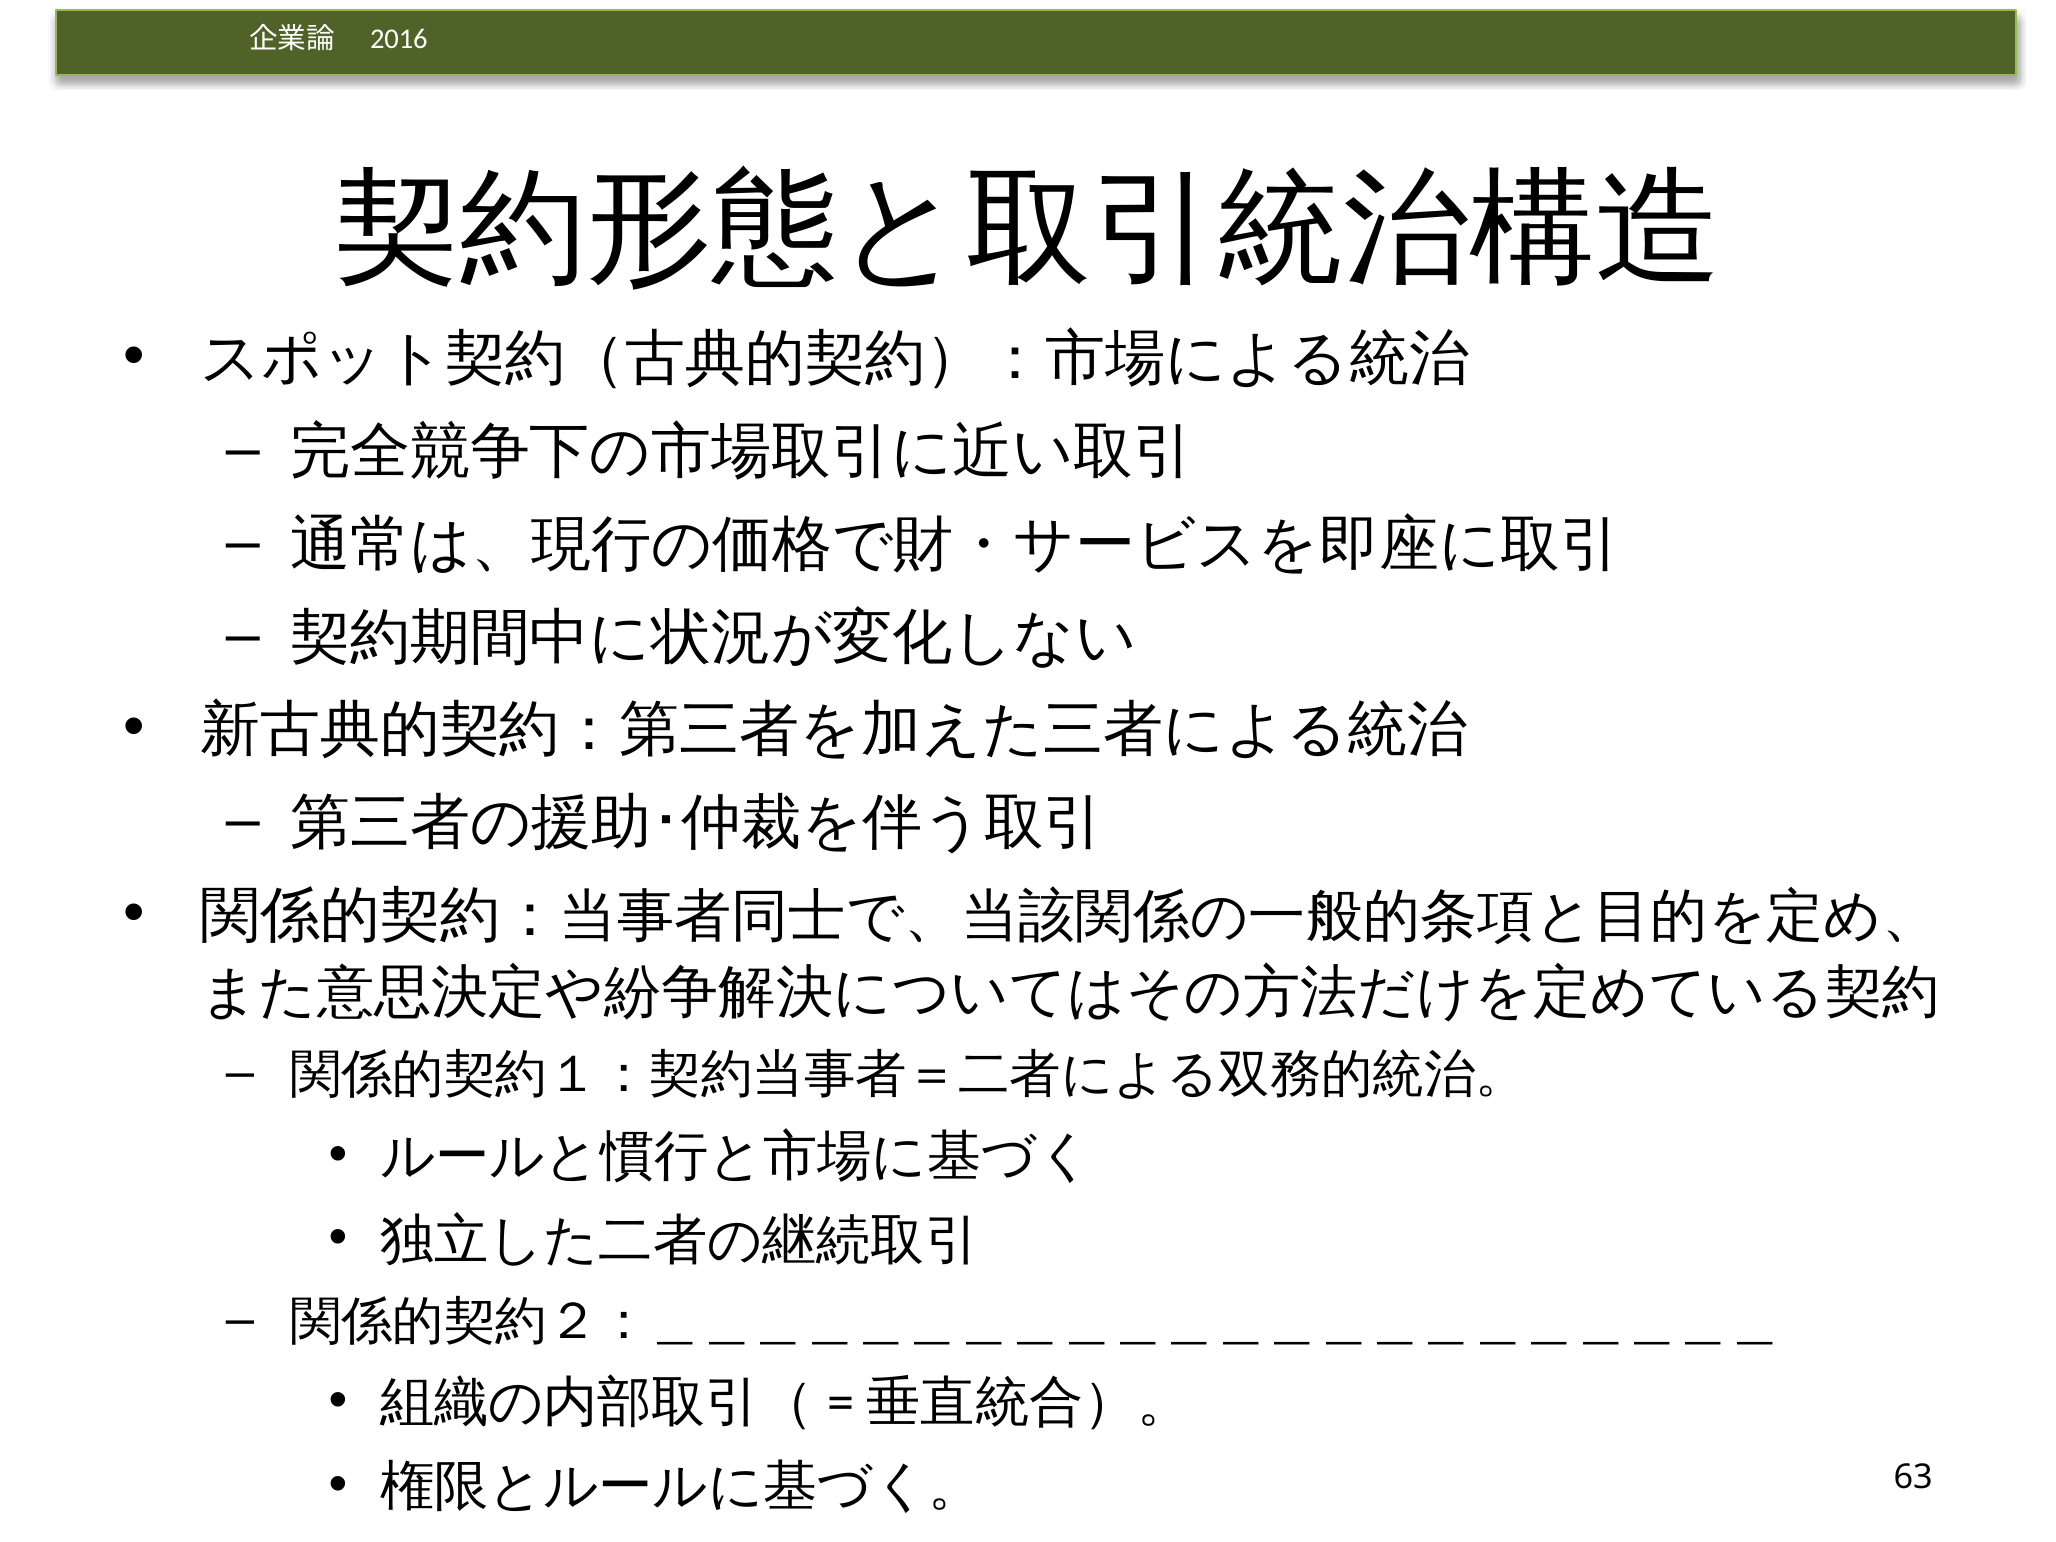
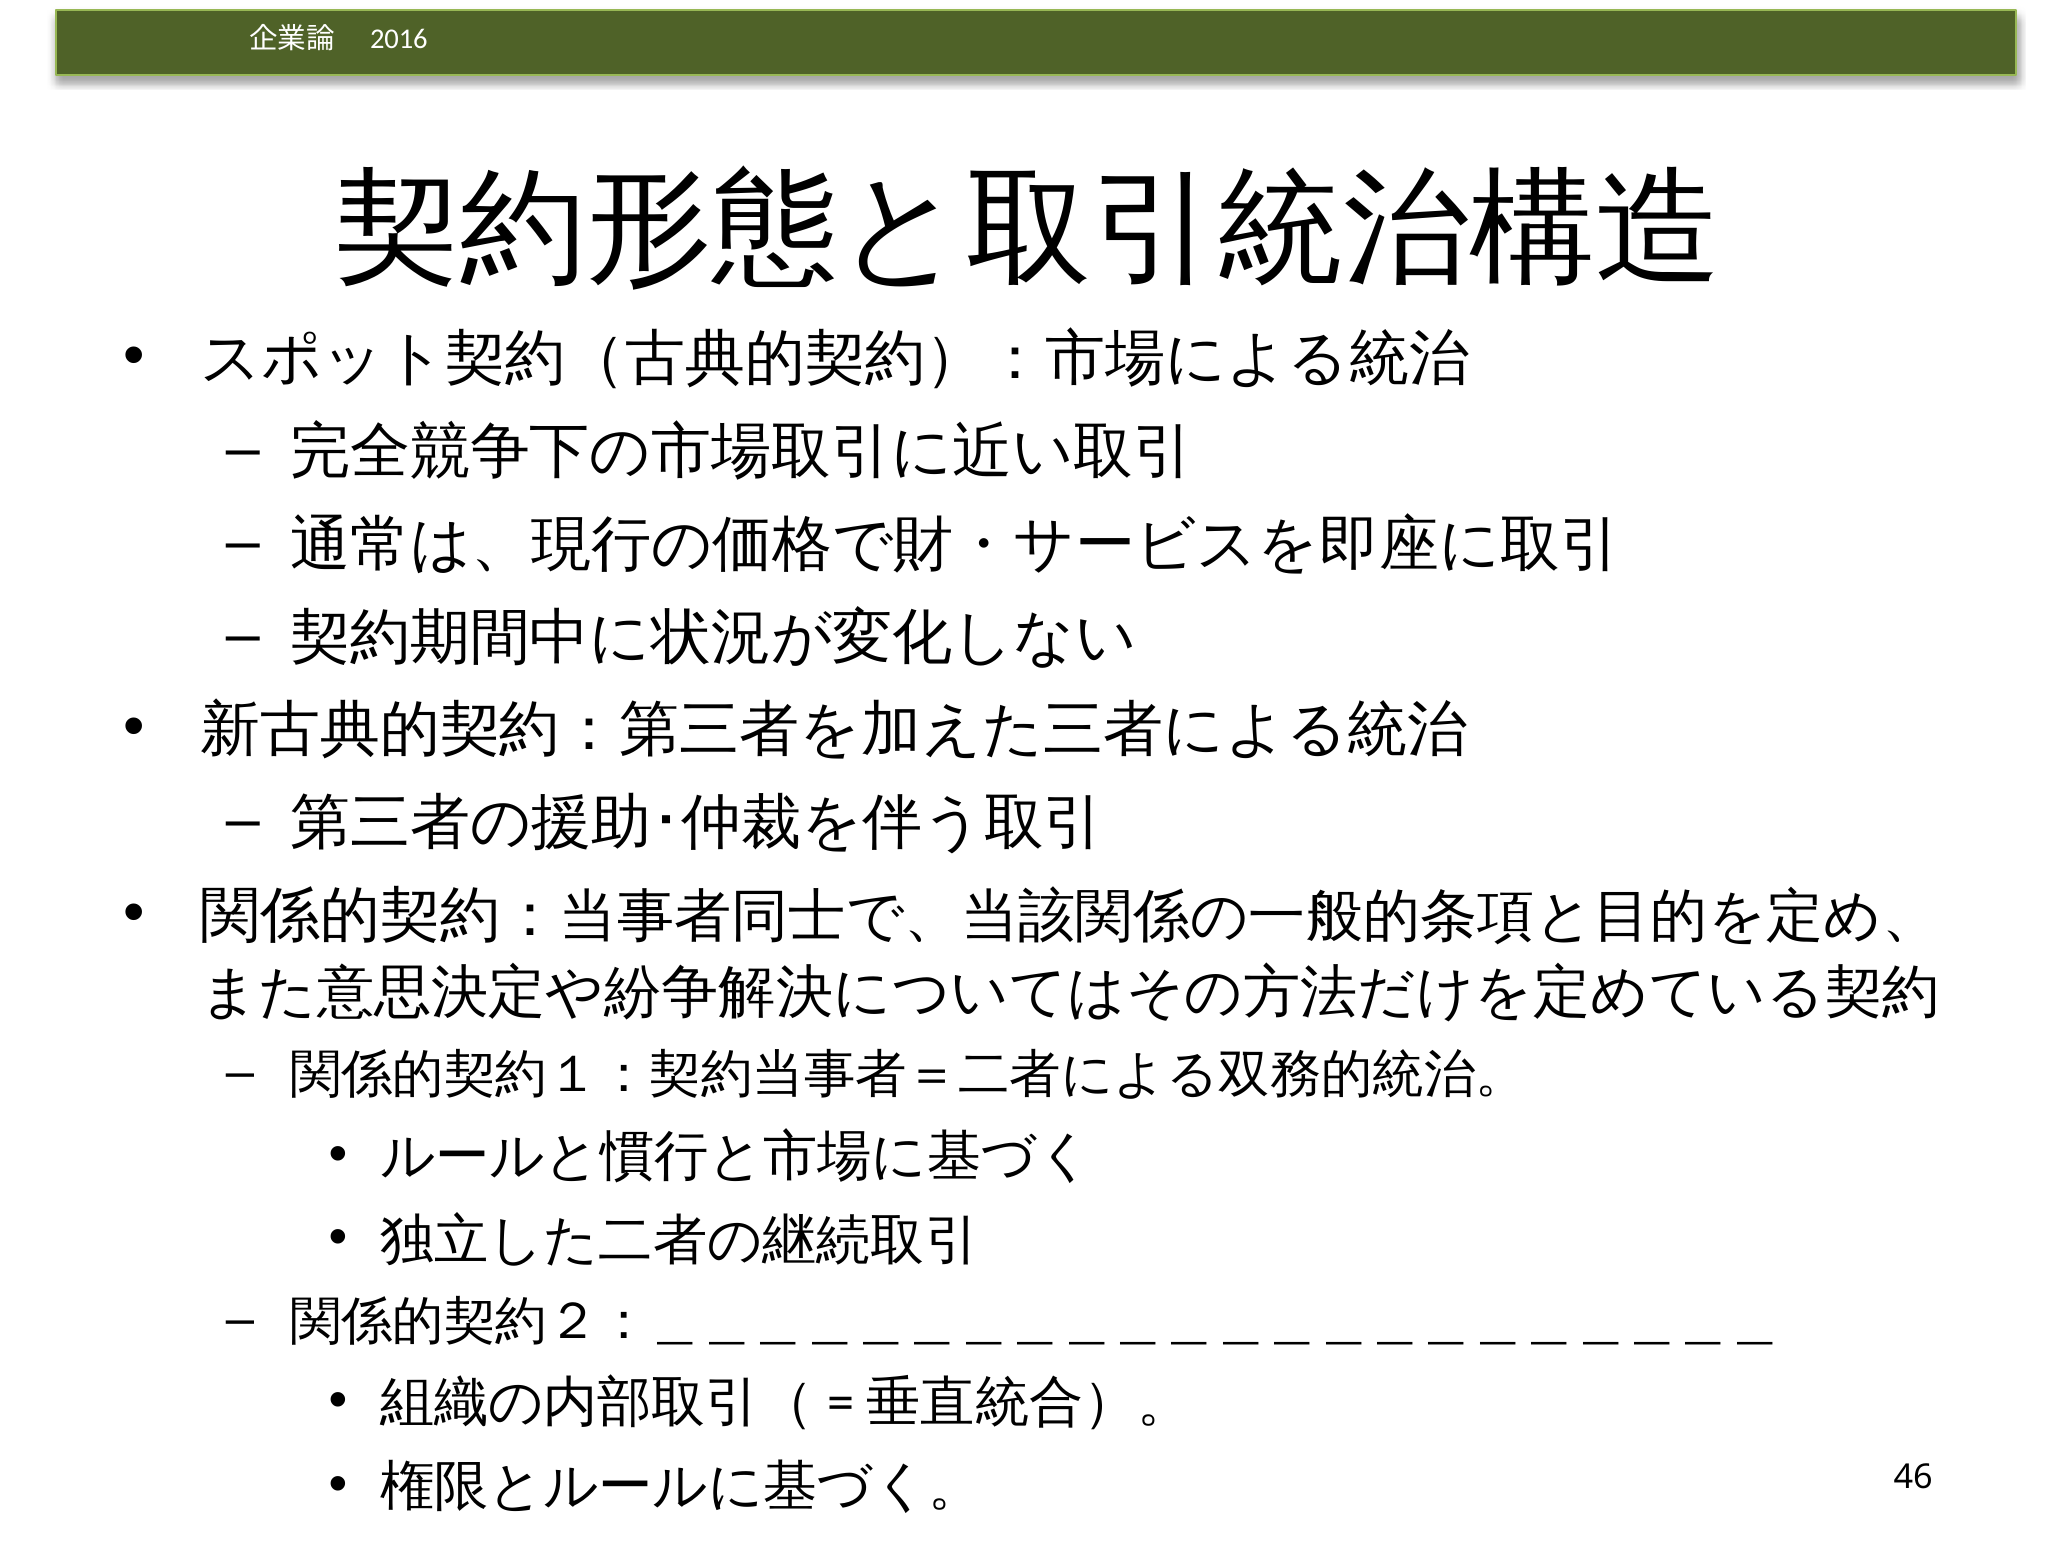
63: 63 -> 46 (1913, 1477)
